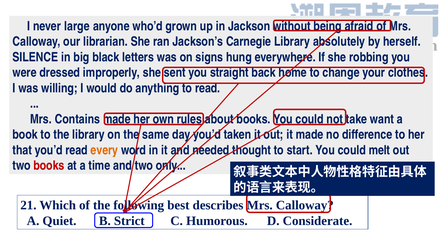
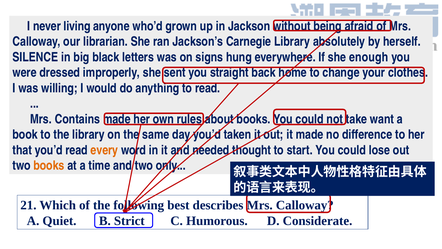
large: large -> living (77, 26)
robbing: robbing -> enough (369, 57)
melt: melt -> lose (379, 150)
books colour: red -> orange (49, 165)
